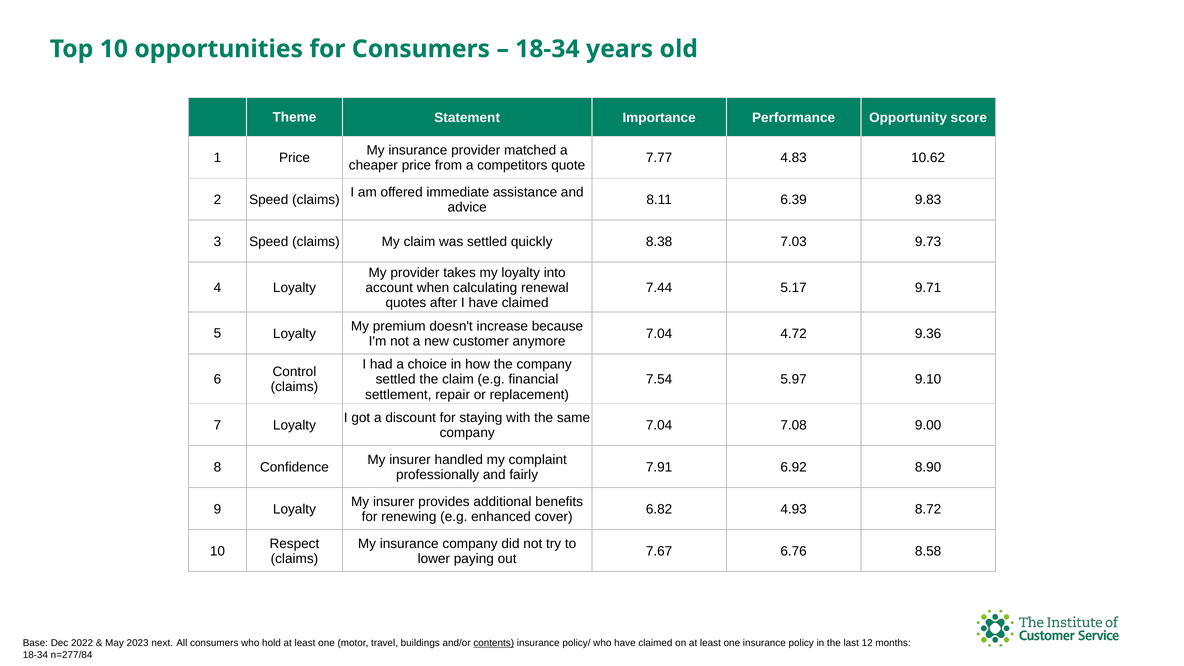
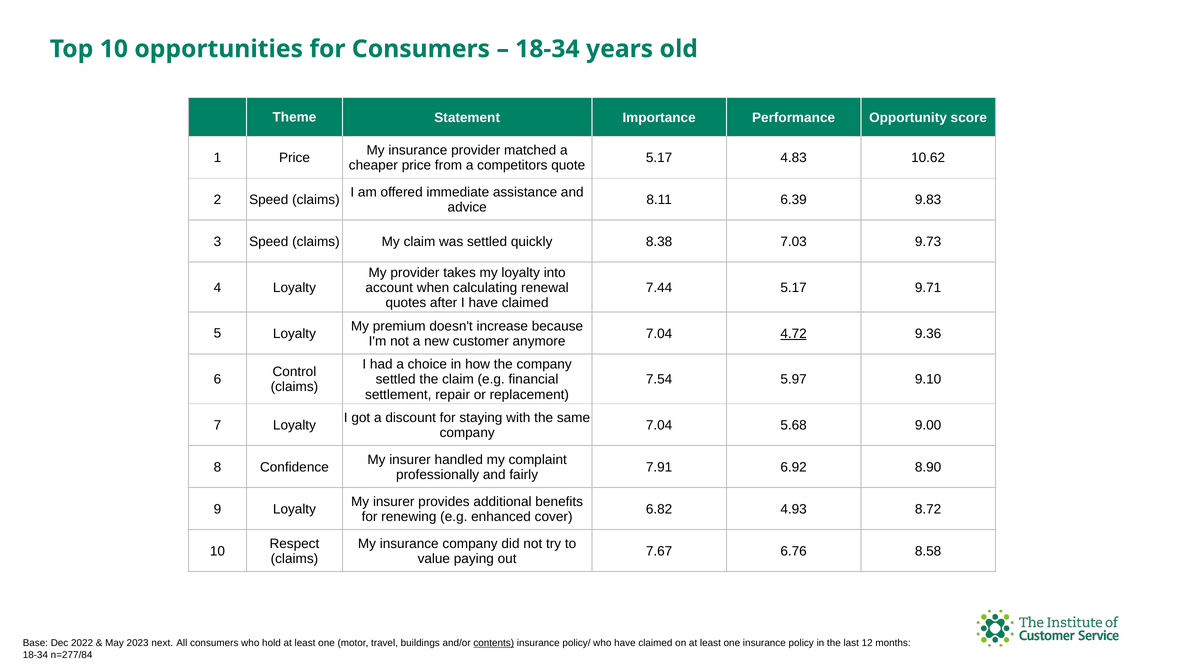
7.77: 7.77 -> 5.17 (659, 158)
4.72 underline: none -> present (794, 334)
7.08: 7.08 -> 5.68 (794, 425)
lower: lower -> value (434, 559)
